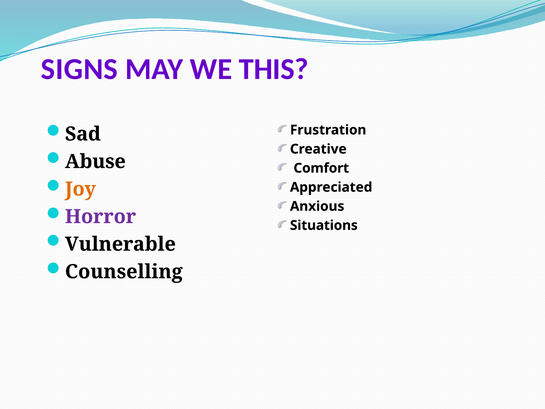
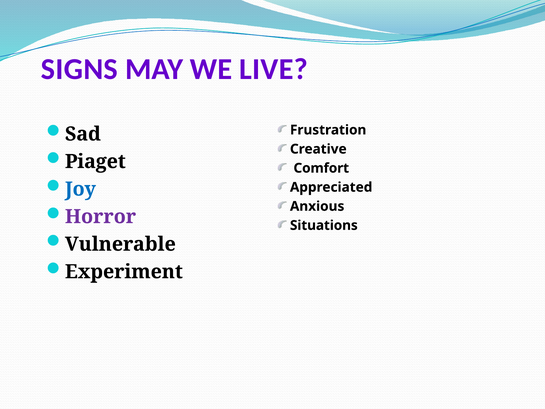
THIS: THIS -> LIVE (274, 69)
Abuse: Abuse -> Piaget (95, 161)
Joy colour: orange -> blue (80, 189)
Counselling: Counselling -> Experiment (124, 272)
